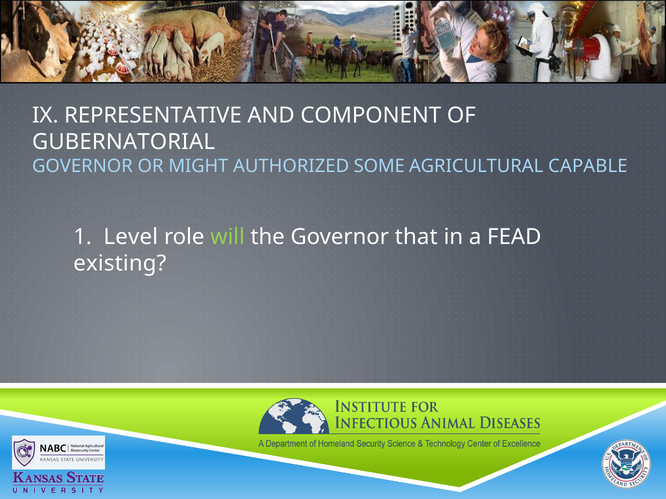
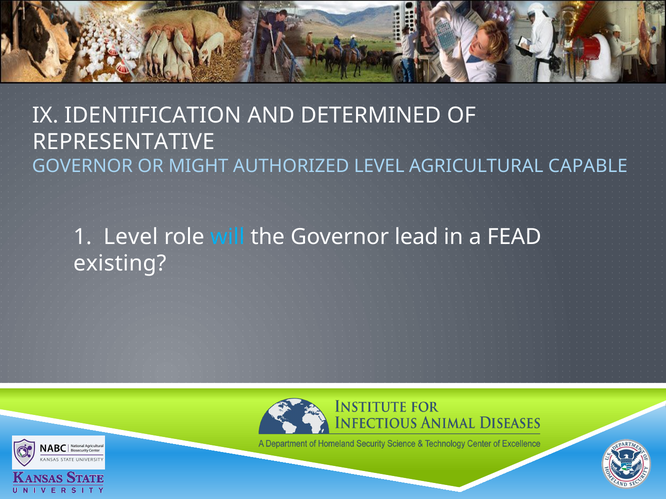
REPRESENTATIVE: REPRESENTATIVE -> IDENTIFICATION (153, 116)
COMPONENT: COMPONENT -> DETERMINED (371, 116)
GUBERNATORIAL: GUBERNATORIAL -> REPRESENTATIVE (124, 142)
AUTHORIZED SOME: SOME -> LEVEL (379, 166)
will colour: light green -> light blue (228, 237)
that: that -> lead (416, 237)
